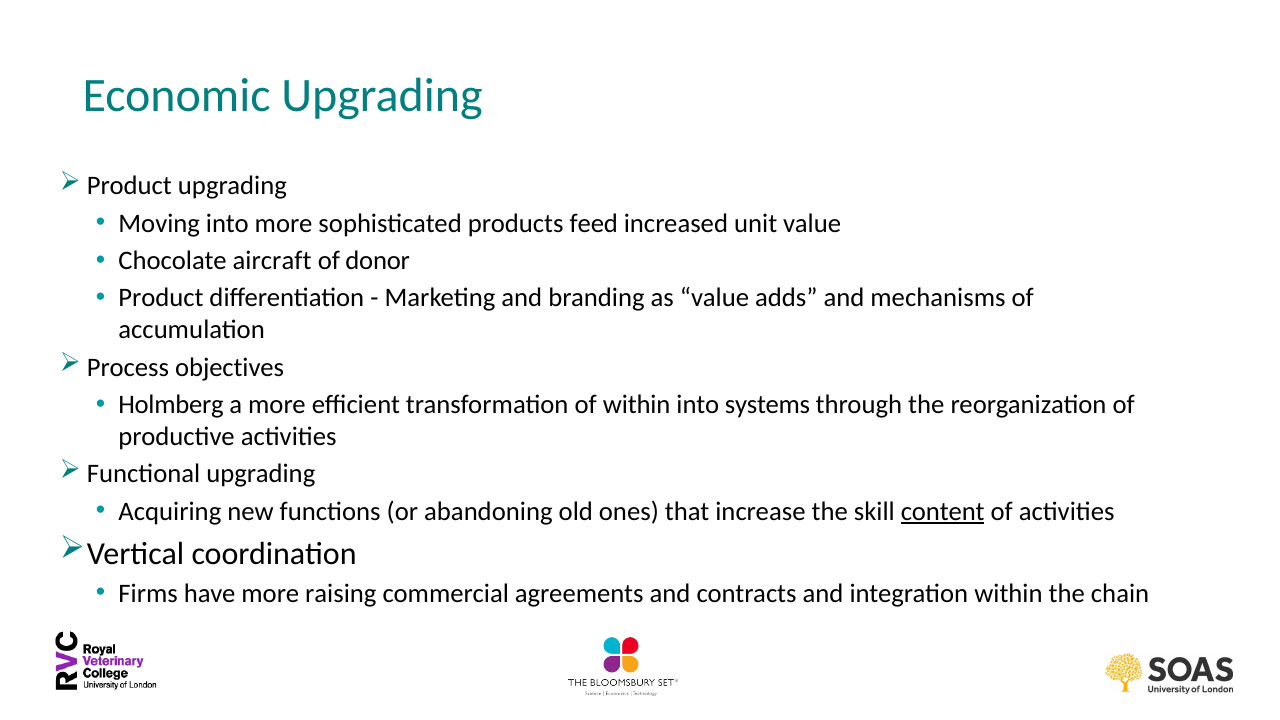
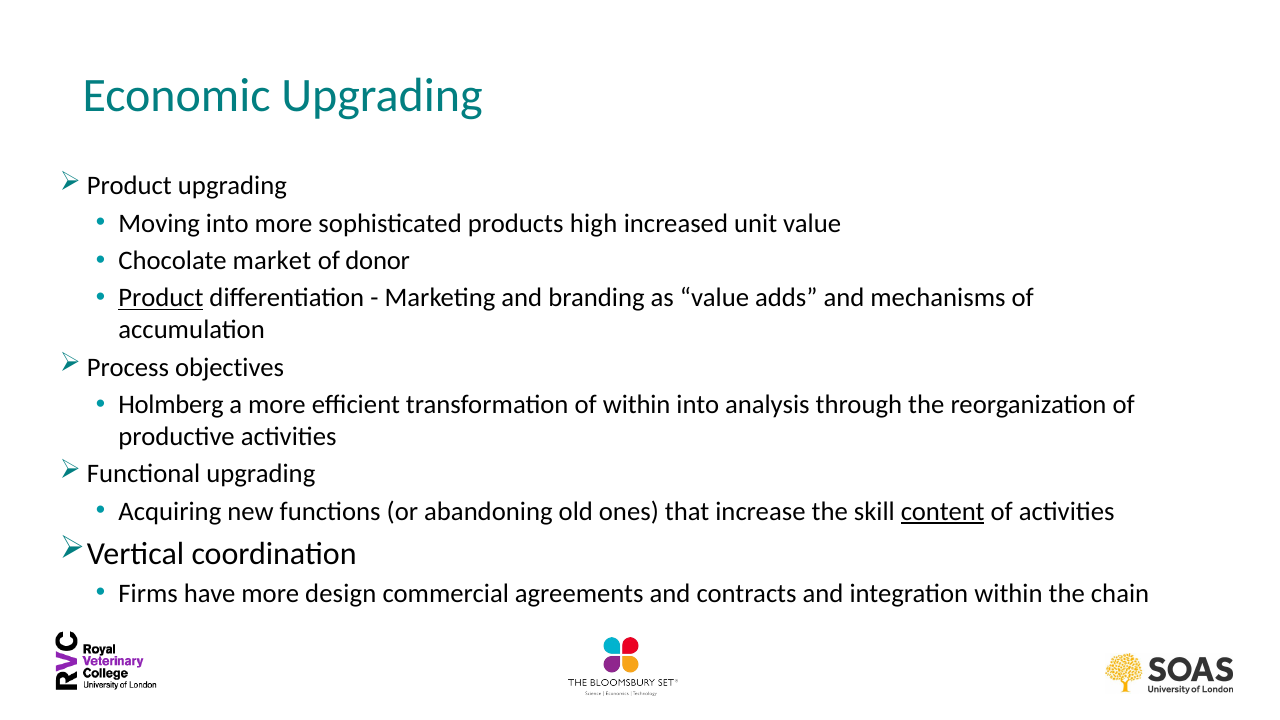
feed: feed -> high (594, 223)
aircraft: aircraft -> market (272, 261)
Product underline: none -> present (161, 298)
systems: systems -> analysis (767, 405)
raising: raising -> design (341, 594)
